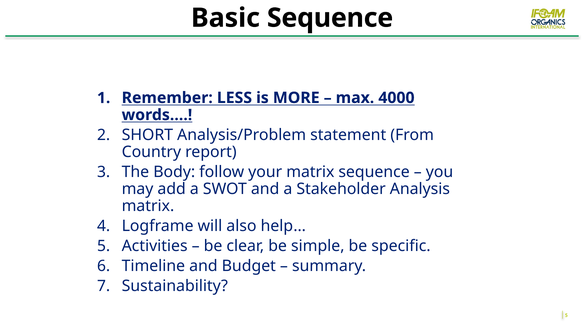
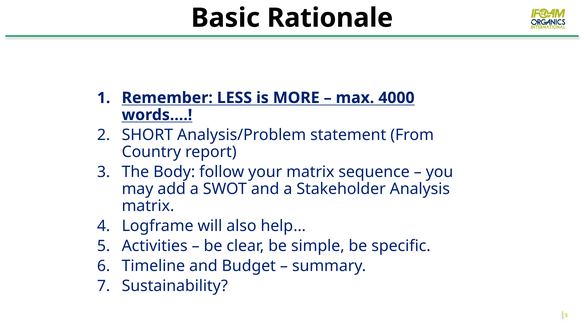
Basic Sequence: Sequence -> Rationale (330, 18)
